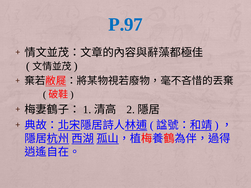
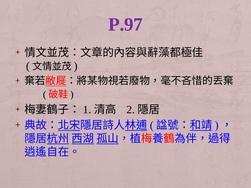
P.97 colour: blue -> purple (126, 25)
